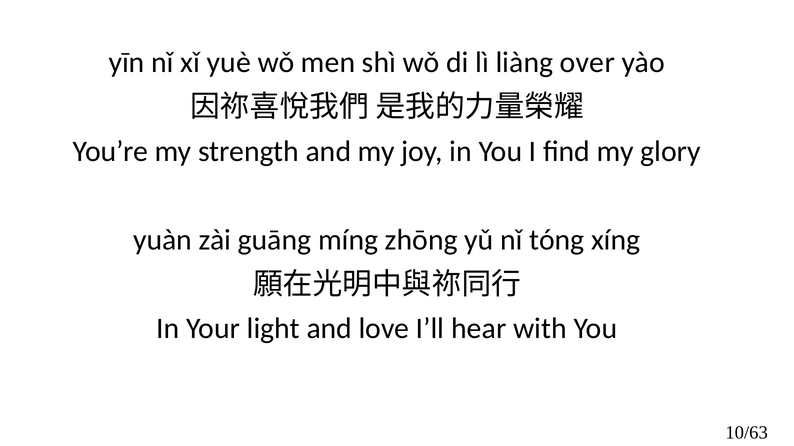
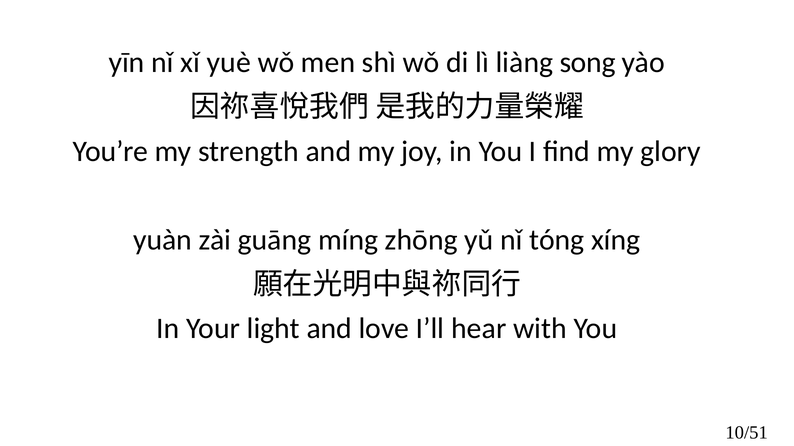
over: over -> song (588, 63)
10/63: 10/63 -> 10/51 (747, 433)
